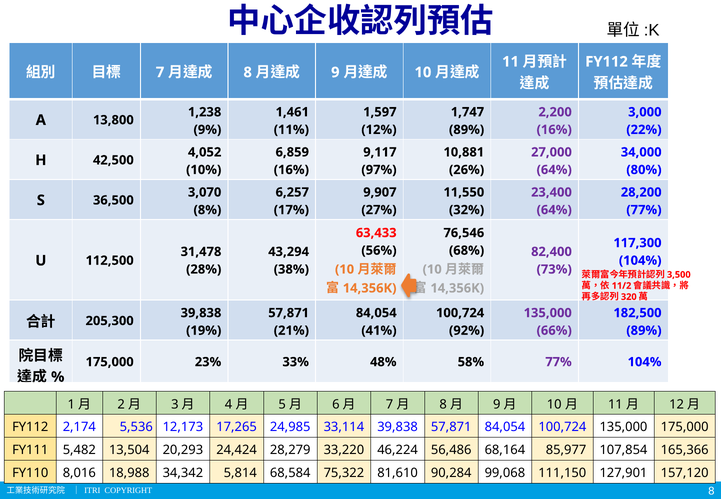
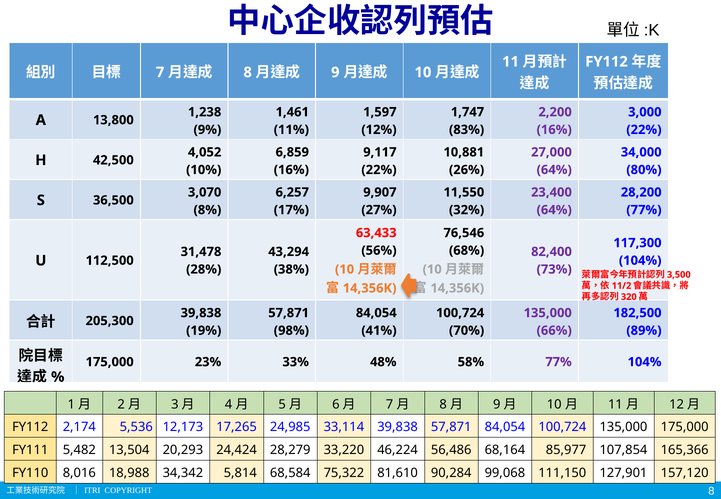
89%: 89% -> 83% (467, 130)
97%: 97% -> 22% (379, 170)
21%: 21% -> 98% (291, 331)
92%: 92% -> 70% (467, 331)
